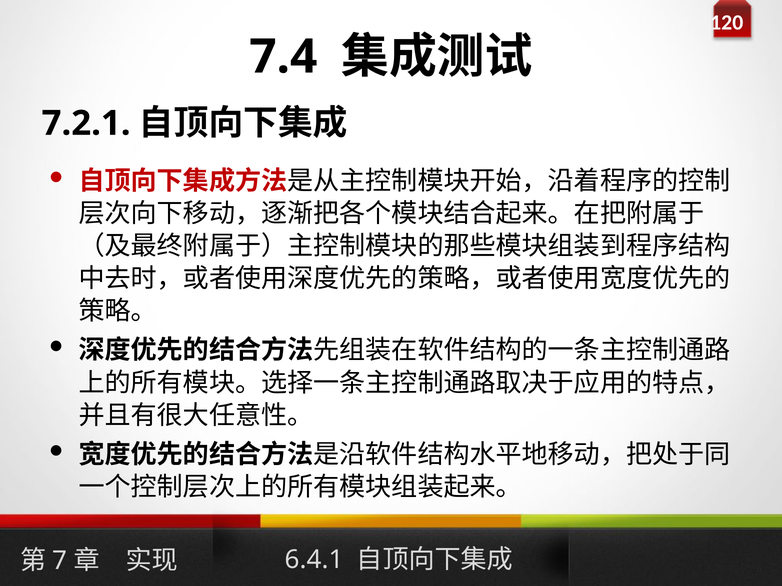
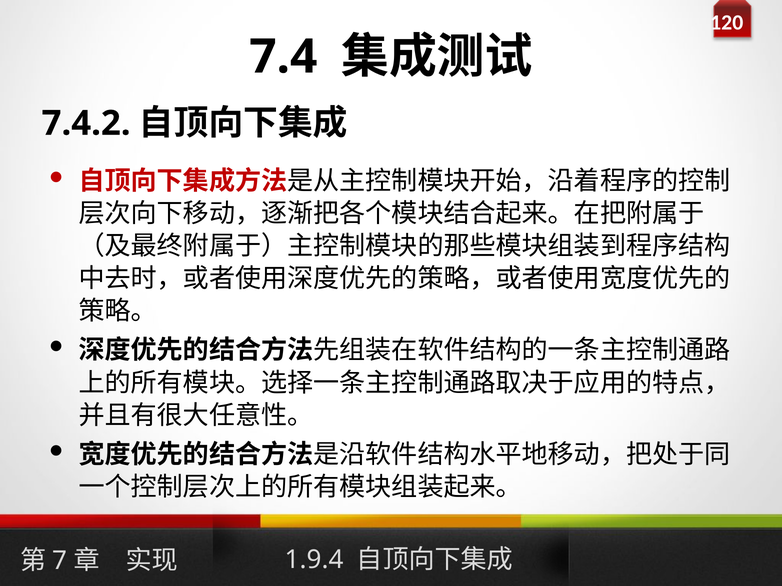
7.2.1: 7.2.1 -> 7.4.2 (86, 123)
6.4.1: 6.4.1 -> 1.9.4 (314, 560)
